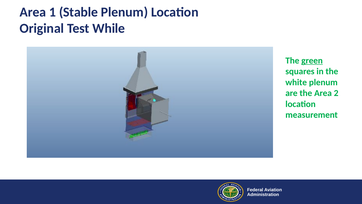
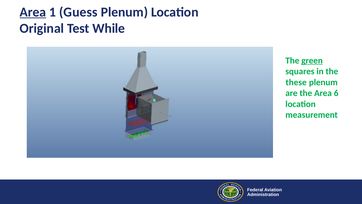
Area underline: none -> present (33, 12)
Stable: Stable -> Guess (78, 12)
white: white -> these (296, 82)
2: 2 -> 6 (336, 93)
